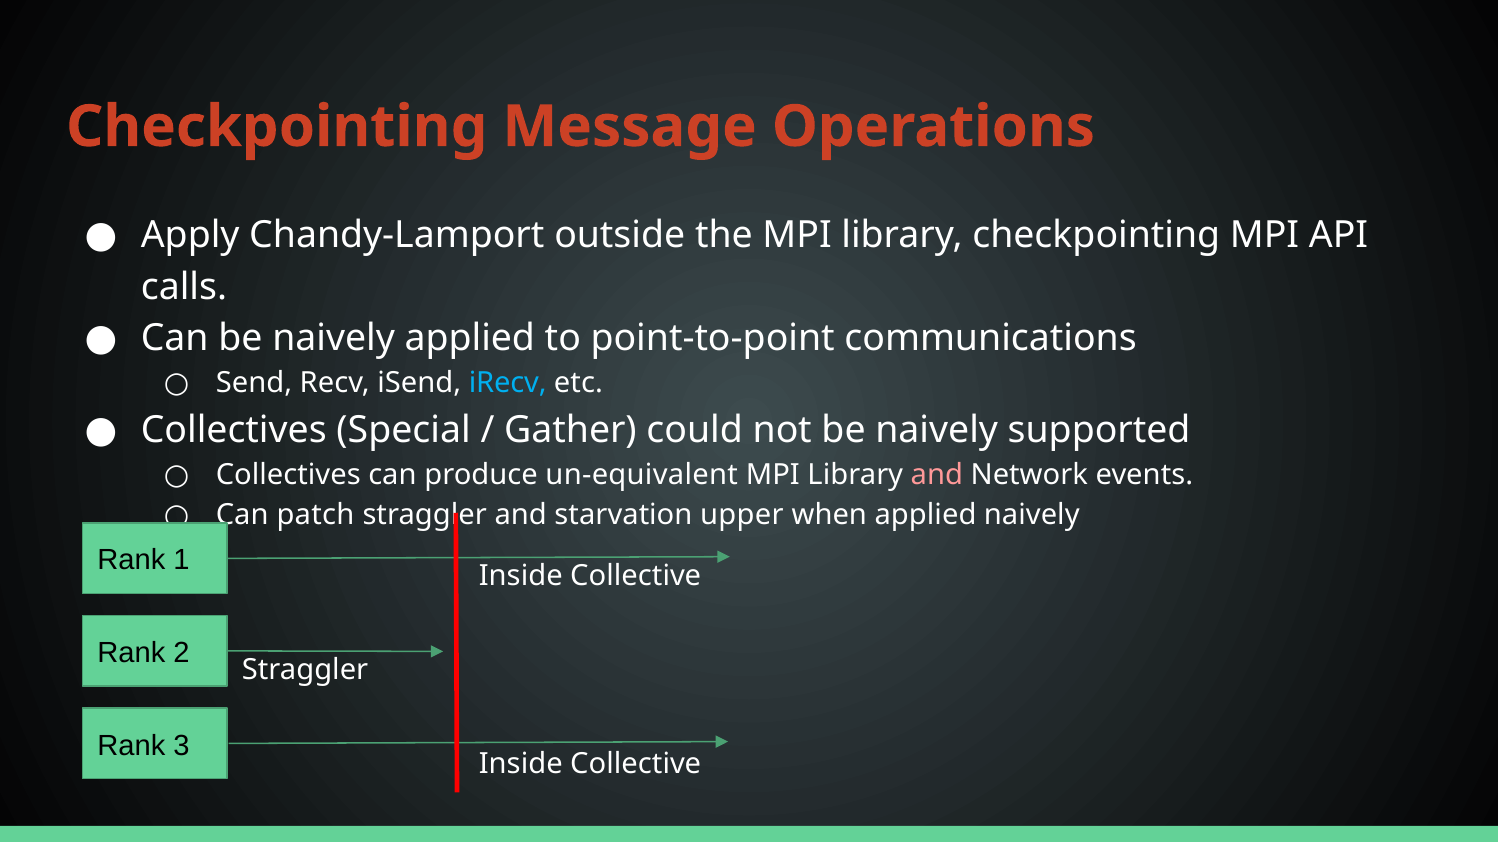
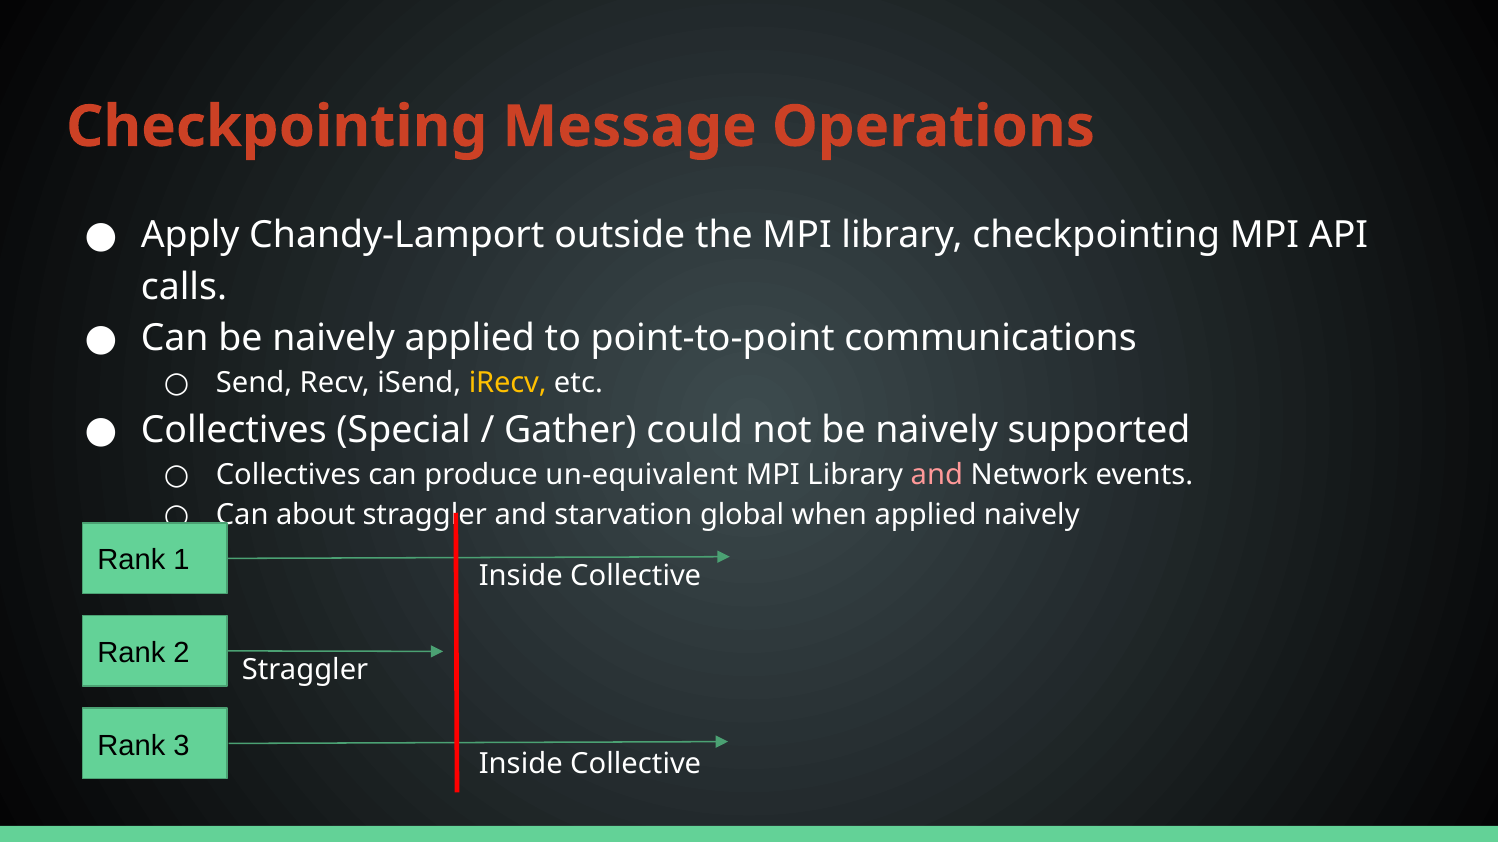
iRecv colour: light blue -> yellow (508, 383)
patch: patch -> about (316, 515)
upper: upper -> global (742, 515)
